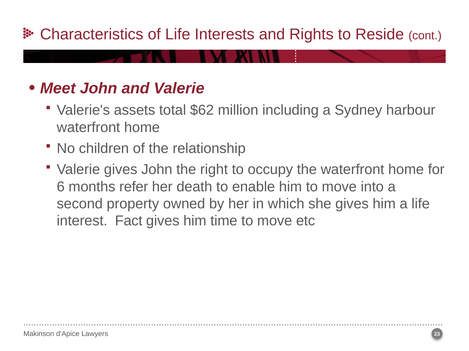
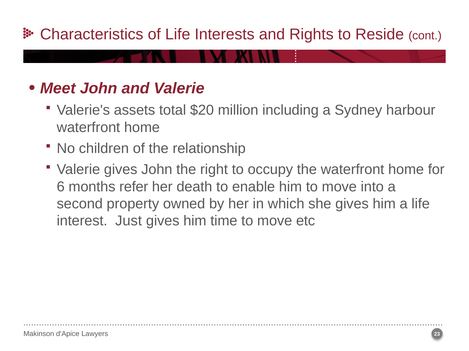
$62: $62 -> $20 (202, 110)
Fact: Fact -> Just (129, 221)
